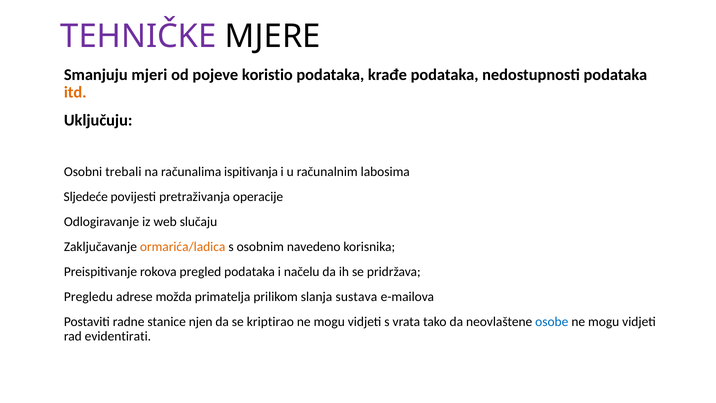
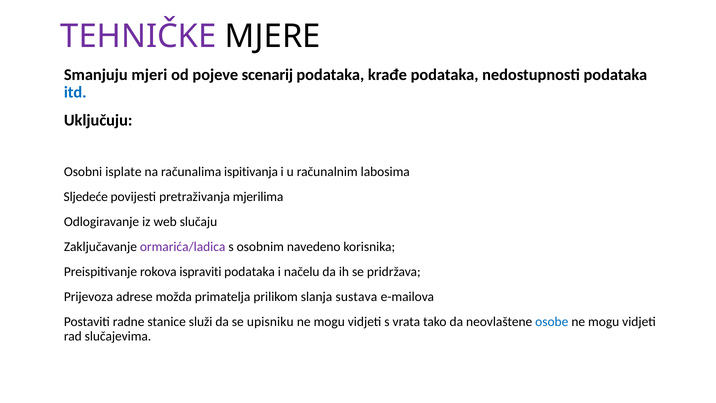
koristio: koristio -> scenarij (267, 75)
itd colour: orange -> blue (75, 92)
trebali: trebali -> isplate (123, 172)
operacije: operacije -> mjerilima (258, 197)
ormarića/ladica colour: orange -> purple (183, 247)
pregled: pregled -> ispraviti (201, 272)
Pregledu: Pregledu -> Prijevoza (88, 297)
njen: njen -> služi (201, 322)
kriptirao: kriptirao -> upisniku (270, 322)
evidentirati: evidentirati -> slučajevima (118, 336)
